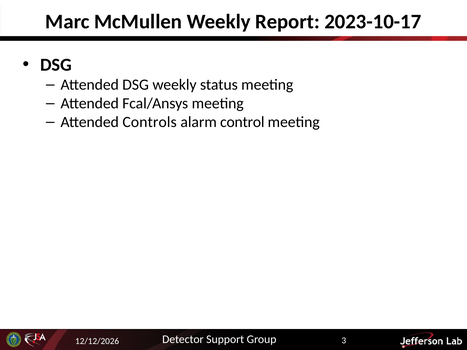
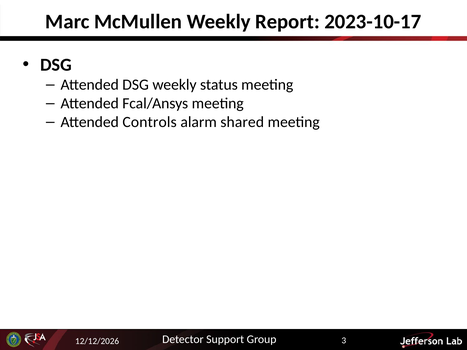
control: control -> shared (242, 122)
